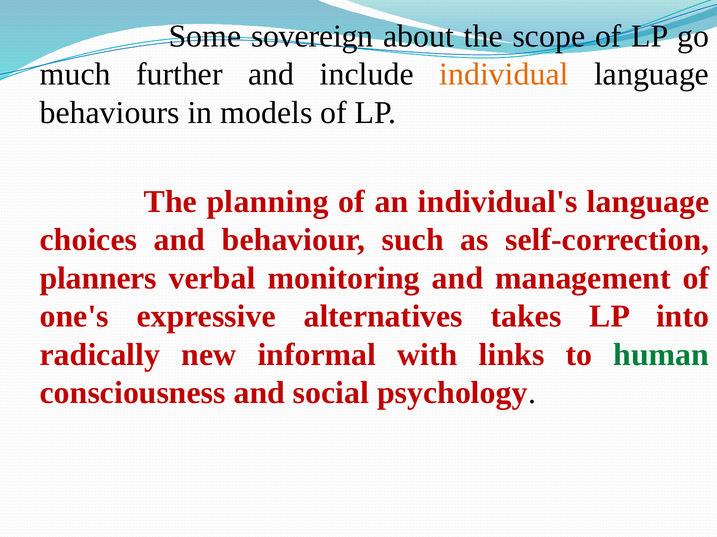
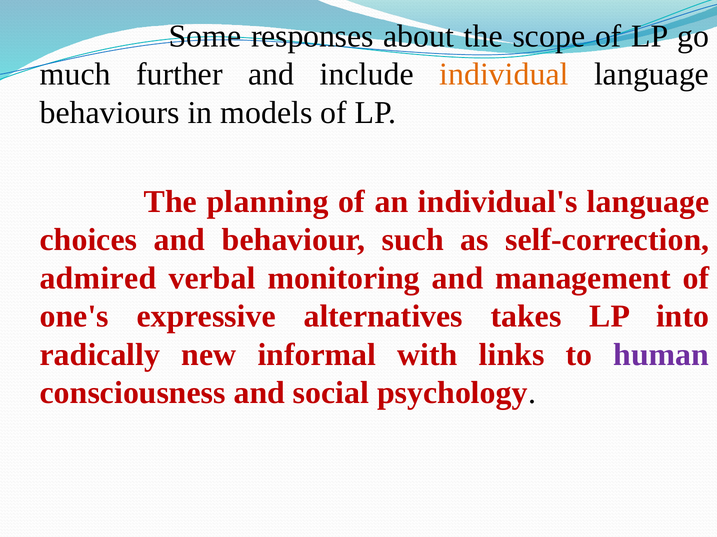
sovereign: sovereign -> responses (312, 36)
planners: planners -> admired (98, 279)
human colour: green -> purple (661, 355)
